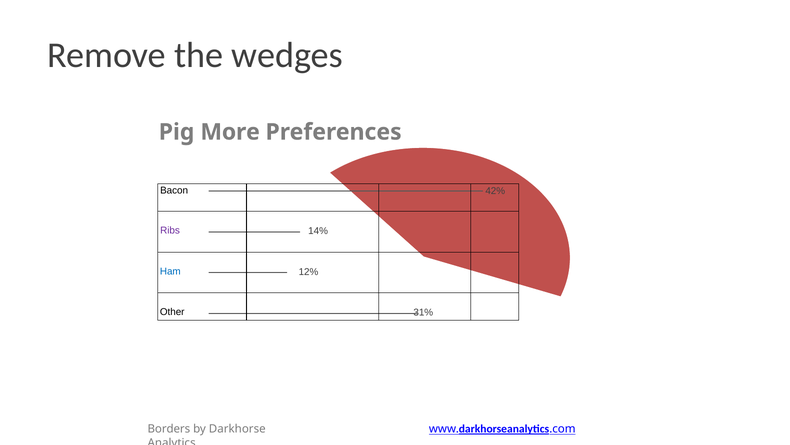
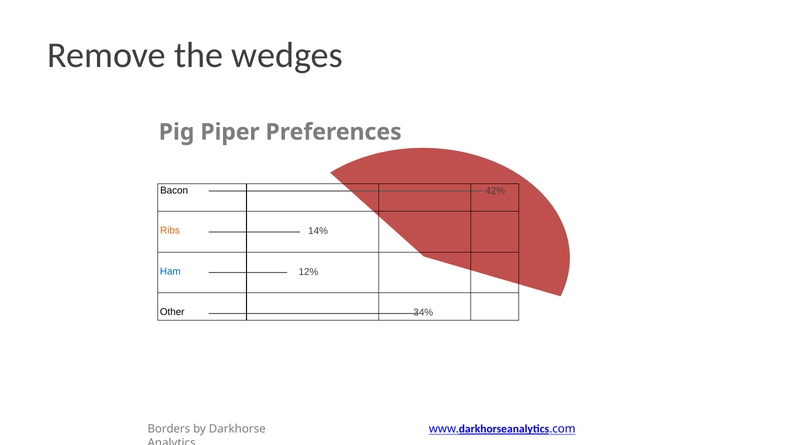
More: More -> Piper (230, 132)
Ribs colour: purple -> orange (170, 230)
31%: 31% -> 34% (423, 312)
